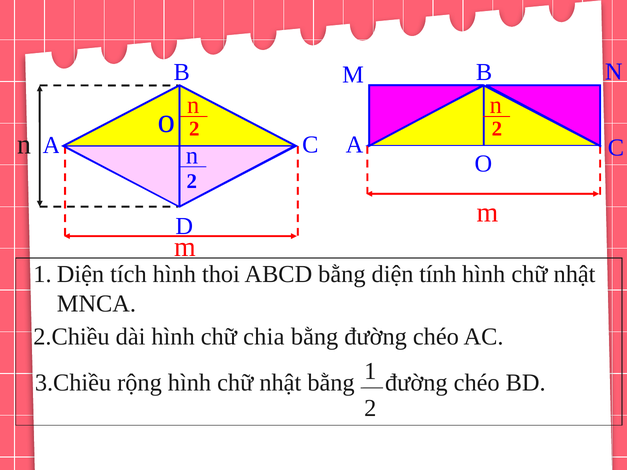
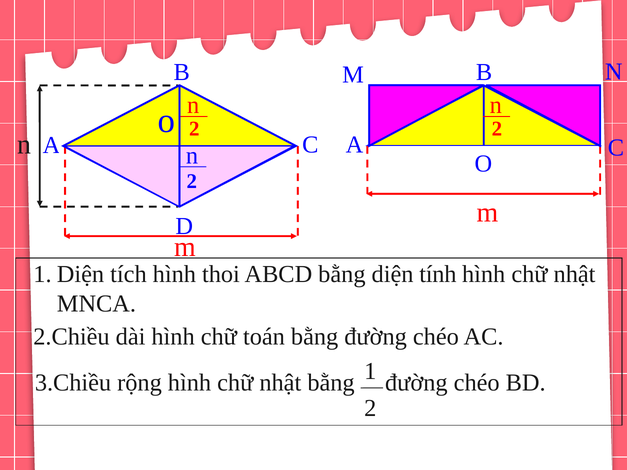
chia: chia -> toán (264, 337)
